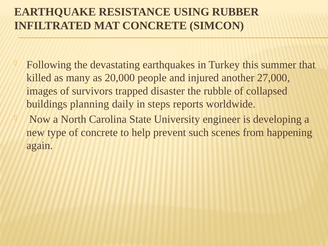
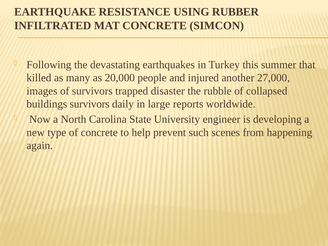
buildings planning: planning -> survivors (90, 104)
steps: steps -> large (159, 104)
